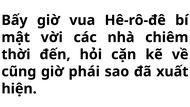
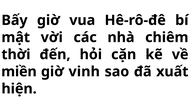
cũng: cũng -> miền (19, 72)
phái: phái -> vinh (84, 72)
